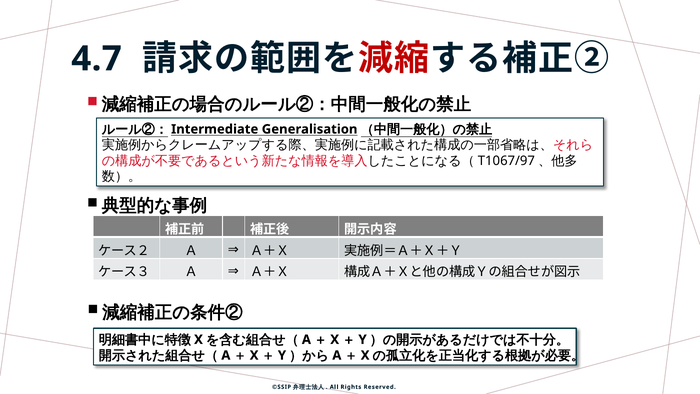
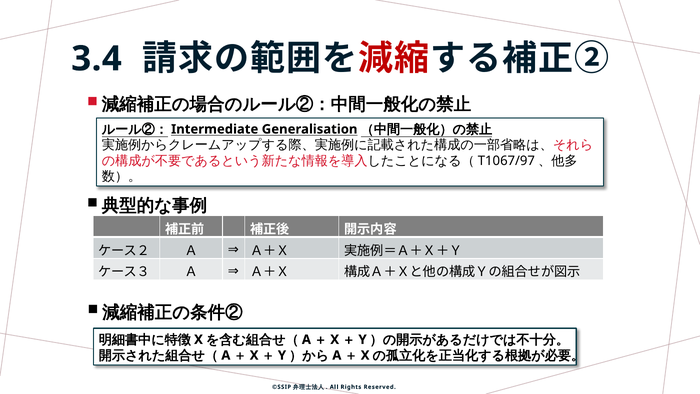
4.7: 4.7 -> 3.4 (97, 59)
